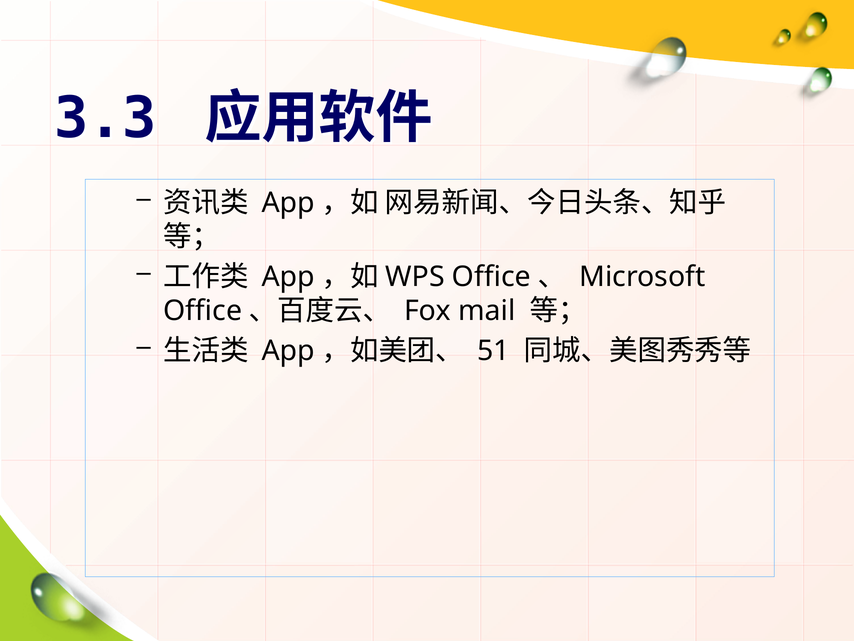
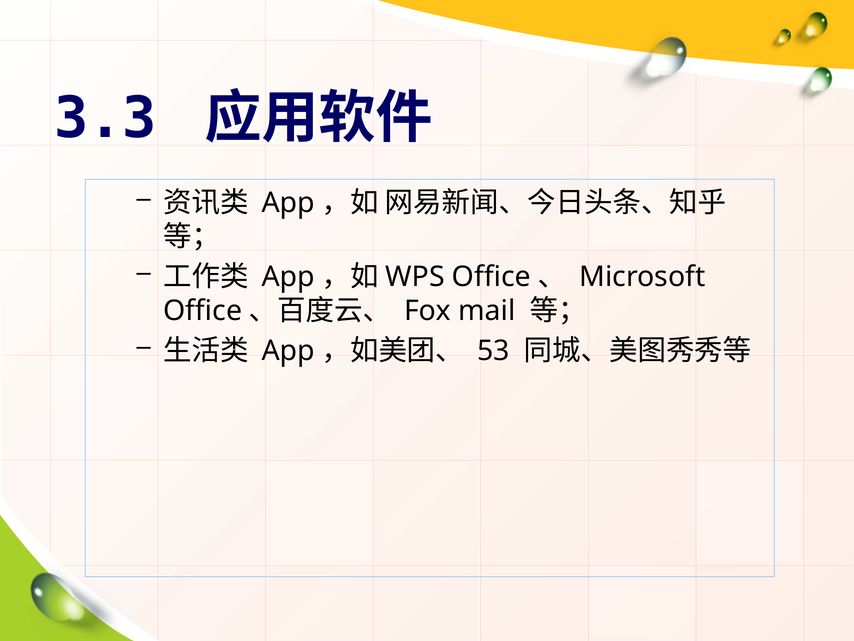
51: 51 -> 53 (493, 350)
